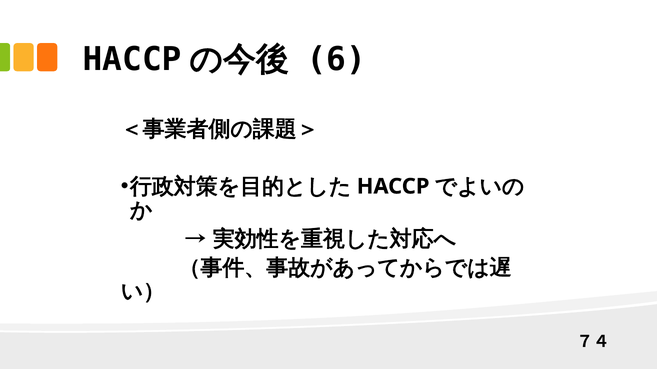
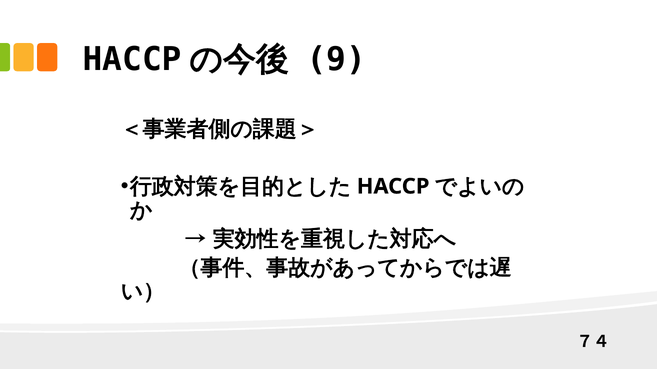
6: 6 -> 9 (336, 59)
